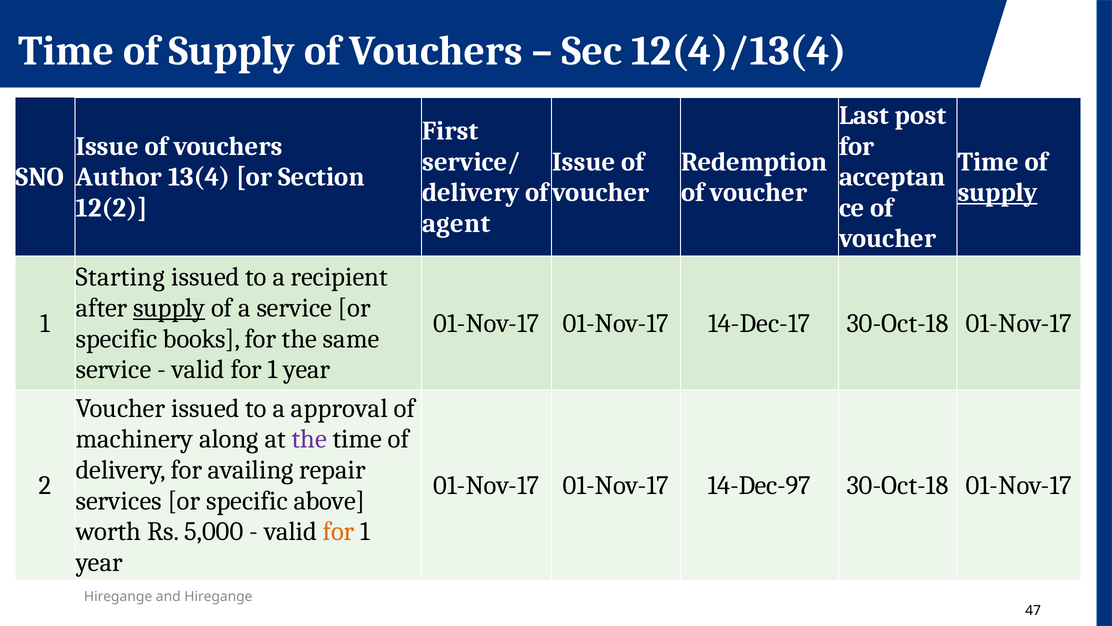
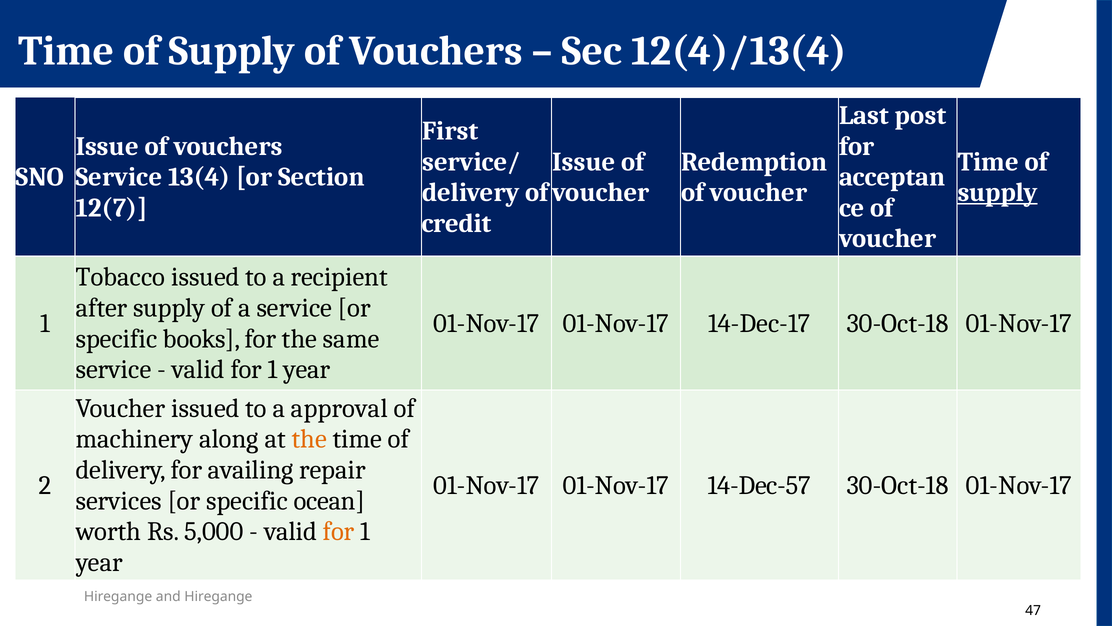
Author: Author -> Service (119, 177)
12(2: 12(2 -> 12(7 (112, 208)
agent: agent -> credit (457, 223)
Starting: Starting -> Tobacco (120, 277)
supply underline: present -> none (169, 308)
the colour: purple -> orange (309, 439)
14-Dec-97: 14-Dec-97 -> 14-Dec-57 (759, 485)
above: above -> ocean (329, 500)
